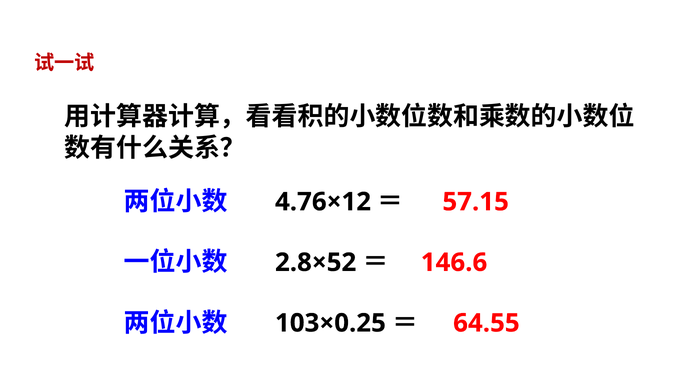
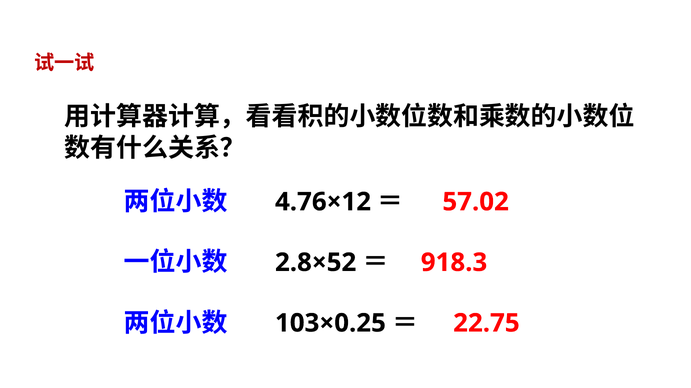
57.15: 57.15 -> 57.02 (476, 202)
146.6: 146.6 -> 918.3 (454, 263)
64.55: 64.55 -> 22.75 (486, 324)
